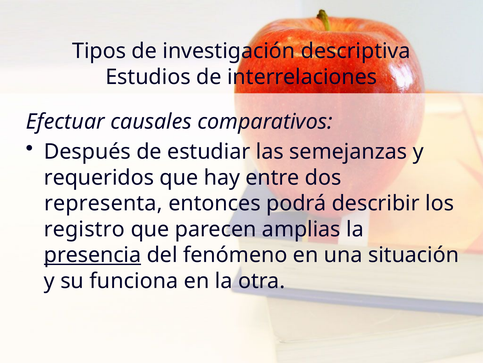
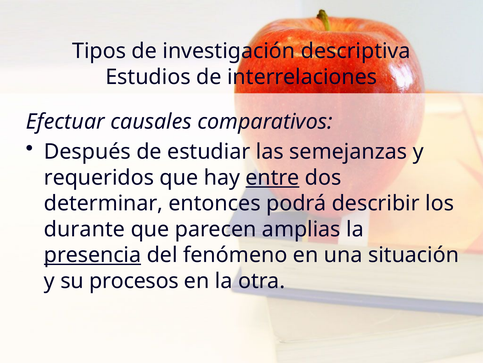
entre underline: none -> present (273, 177)
representa: representa -> determinar (103, 203)
registro: registro -> durante (84, 229)
funciona: funciona -> procesos (134, 280)
